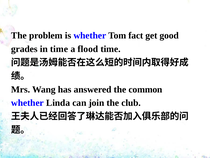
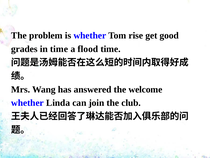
fact: fact -> rise (136, 35)
common: common -> welcome (145, 89)
